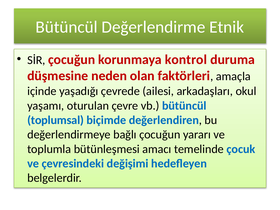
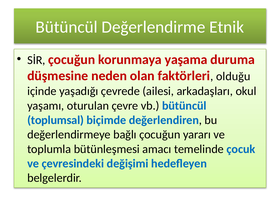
kontrol: kontrol -> yaşama (186, 60)
amaçla: amaçla -> olduğu (233, 76)
